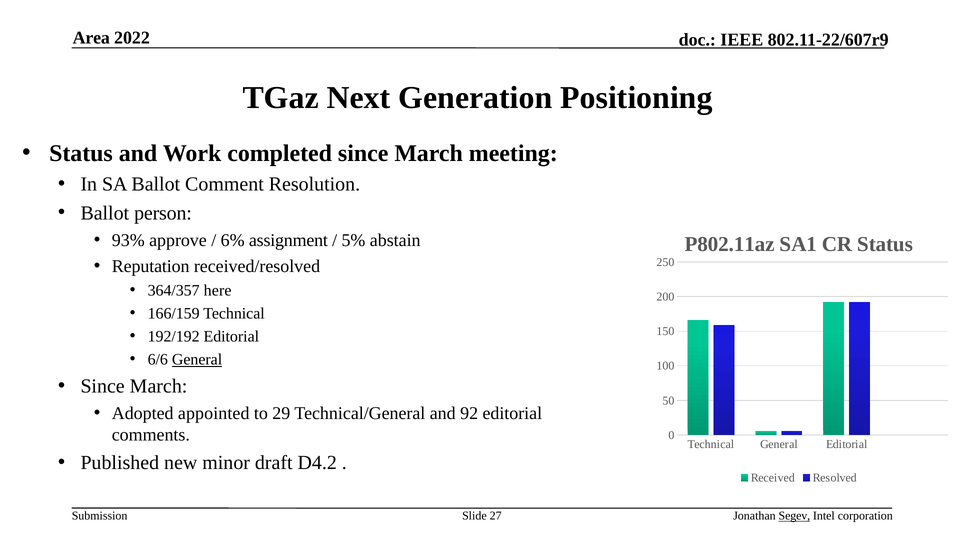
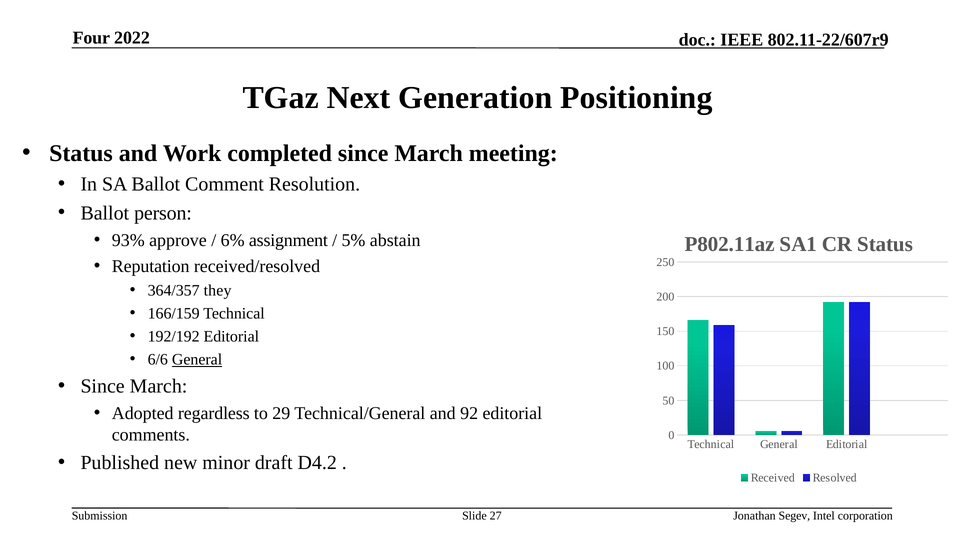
Area: Area -> Four (91, 38)
here: here -> they (218, 290)
appointed: appointed -> regardless (214, 413)
Segev underline: present -> none (794, 516)
